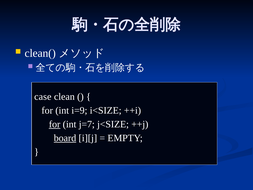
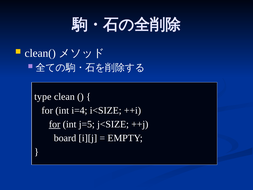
case: case -> type (43, 96)
i=9: i=9 -> i=4 (79, 110)
j=7: j=7 -> j=5 (87, 124)
board underline: present -> none (65, 138)
